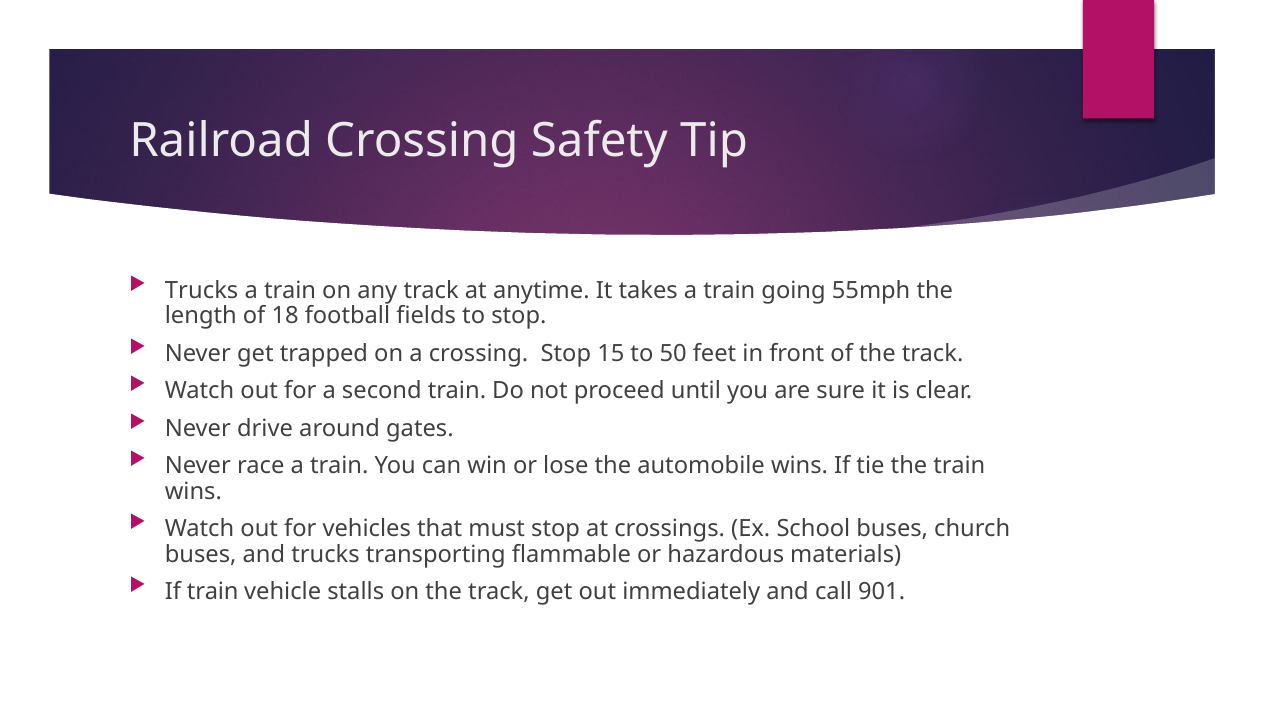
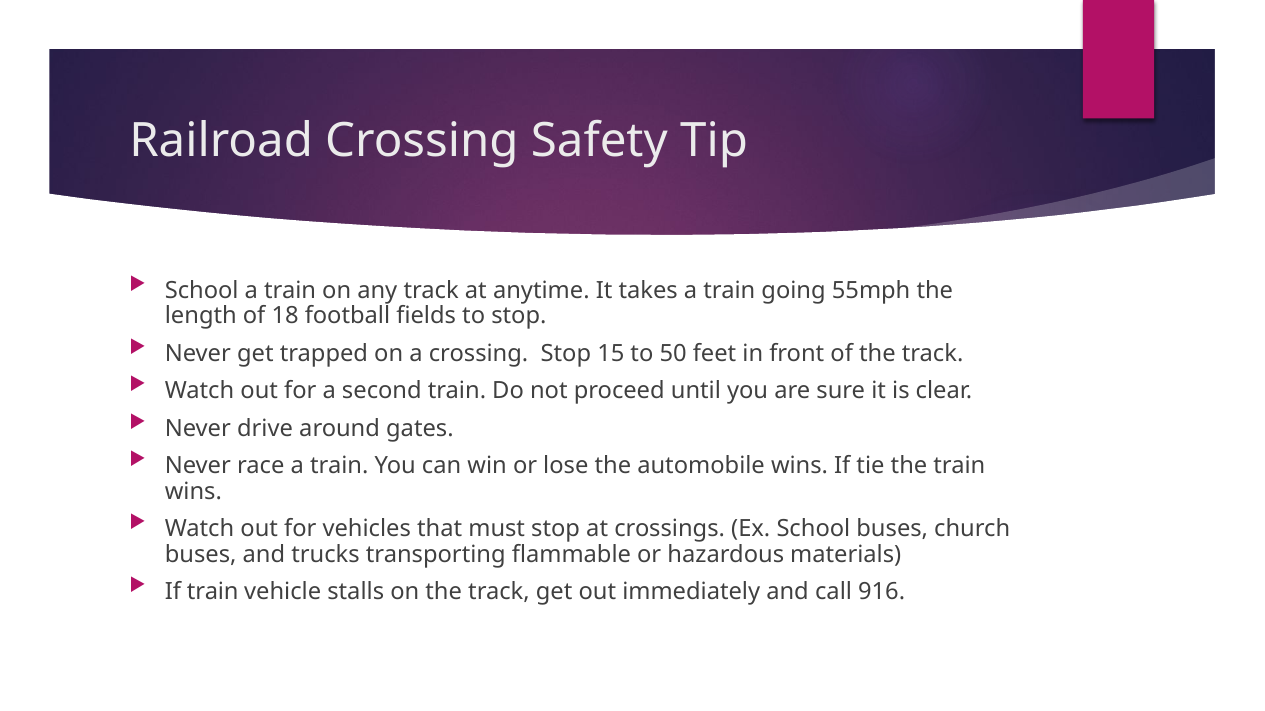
Trucks: Trucks -> School (202, 291)
901: 901 -> 916 (882, 592)
